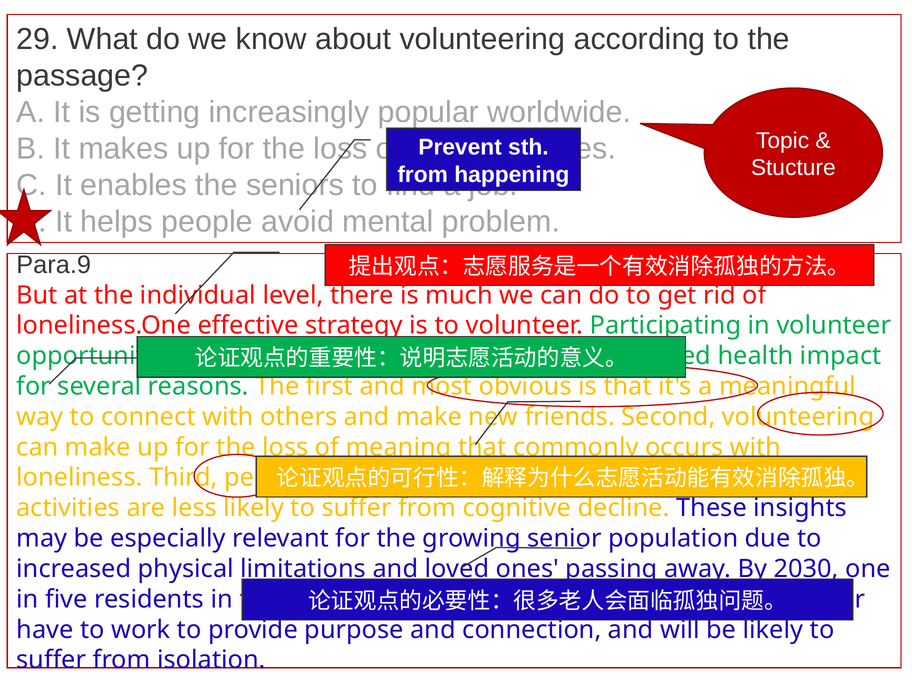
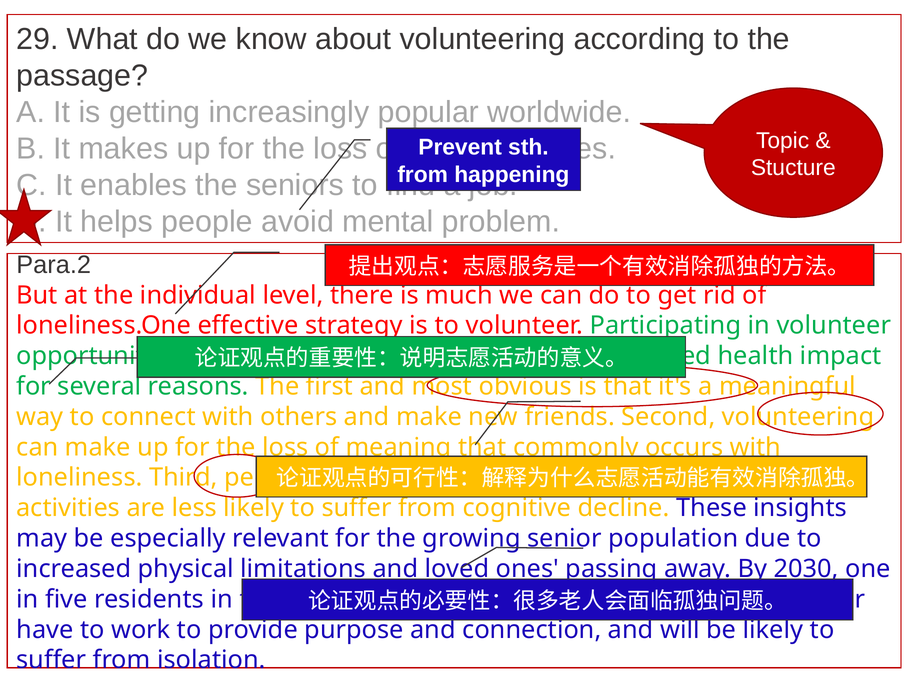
Para.9: Para.9 -> Para.2 (54, 265)
